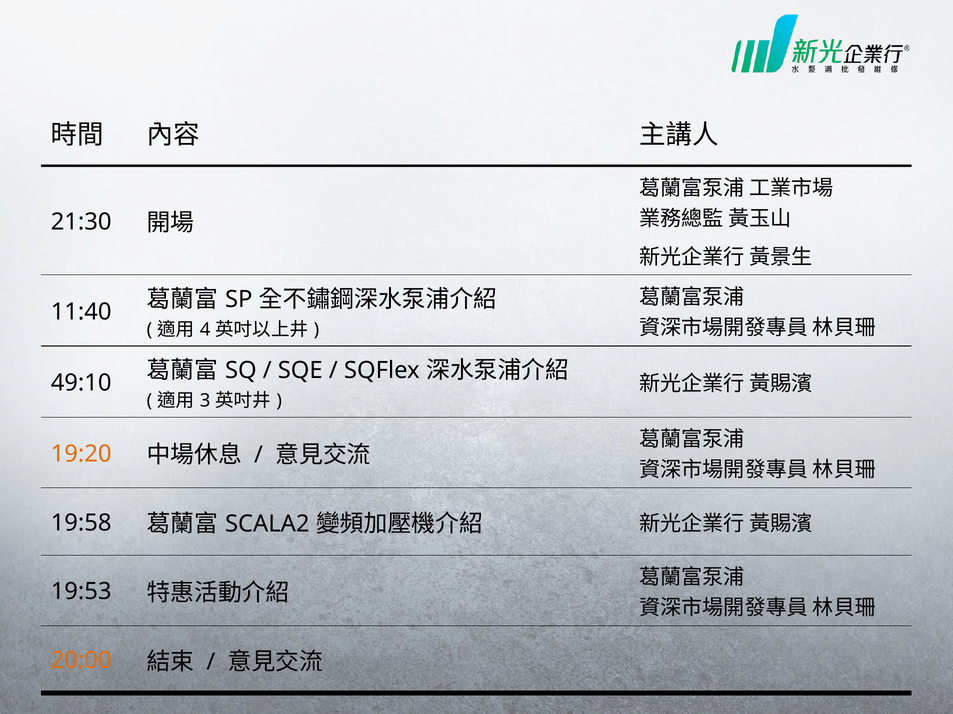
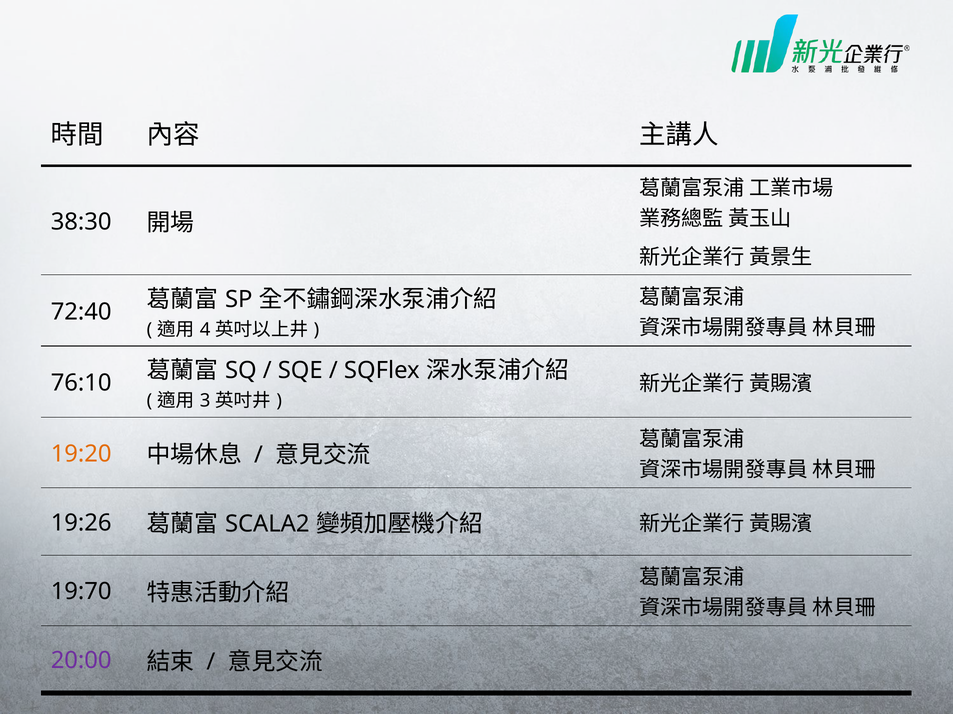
21:30: 21:30 -> 38:30 (81, 222)
11:40: 11:40 -> 72:40 (81, 312)
49:10: 49:10 -> 76:10 (81, 383)
19:58: 19:58 -> 19:26 (81, 523)
19:53: 19:53 -> 19:70 (81, 592)
20:00 colour: orange -> purple (81, 661)
